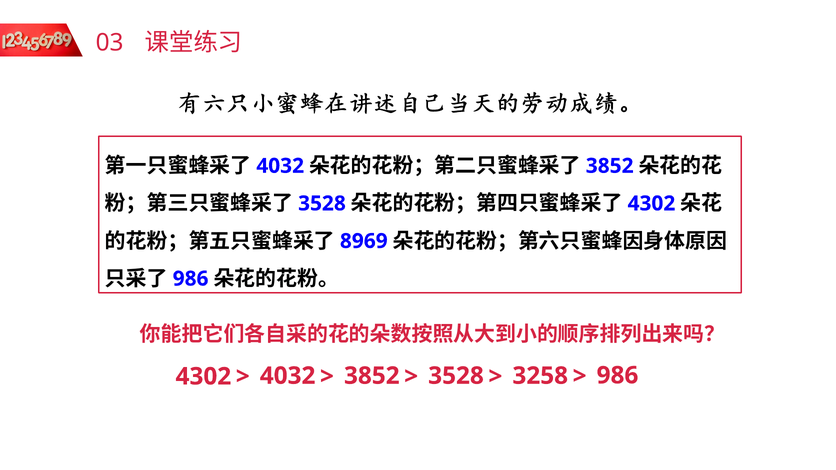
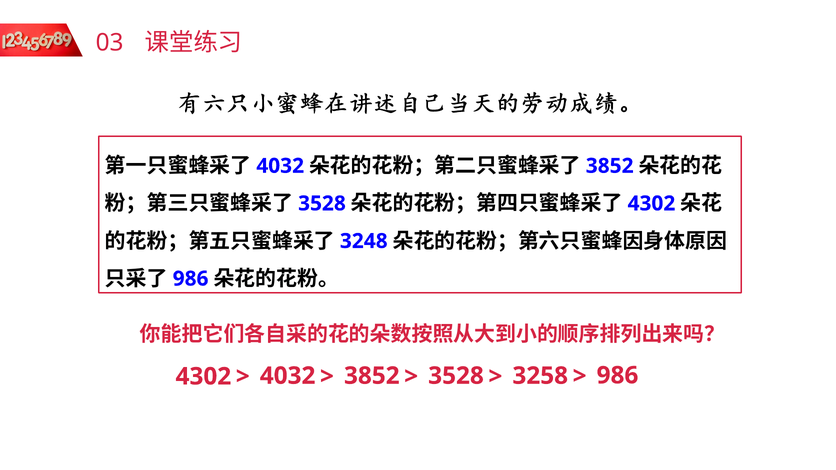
8969: 8969 -> 3248 (364, 241)
